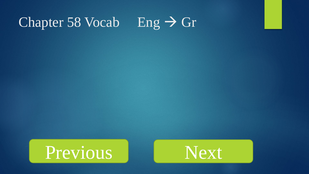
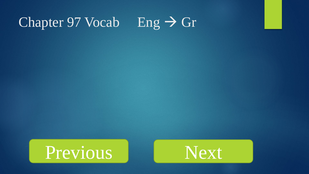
58: 58 -> 97 (74, 22)
